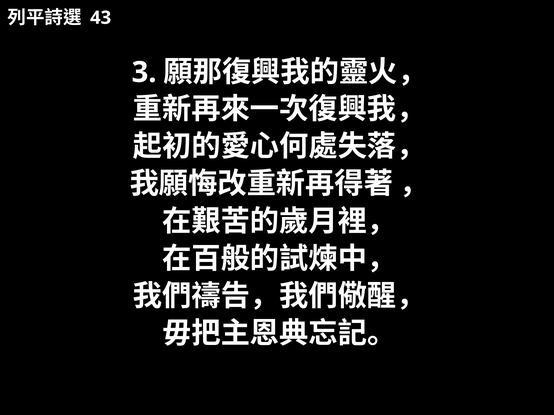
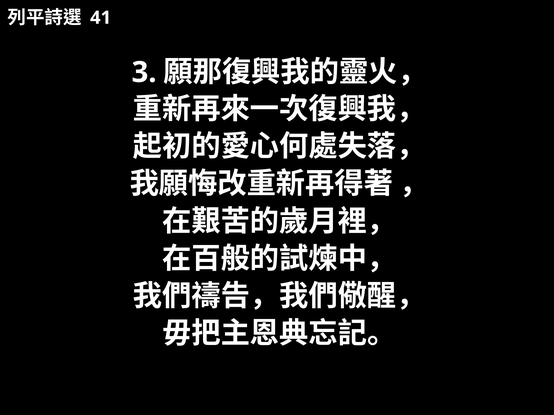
43: 43 -> 41 (101, 18)
